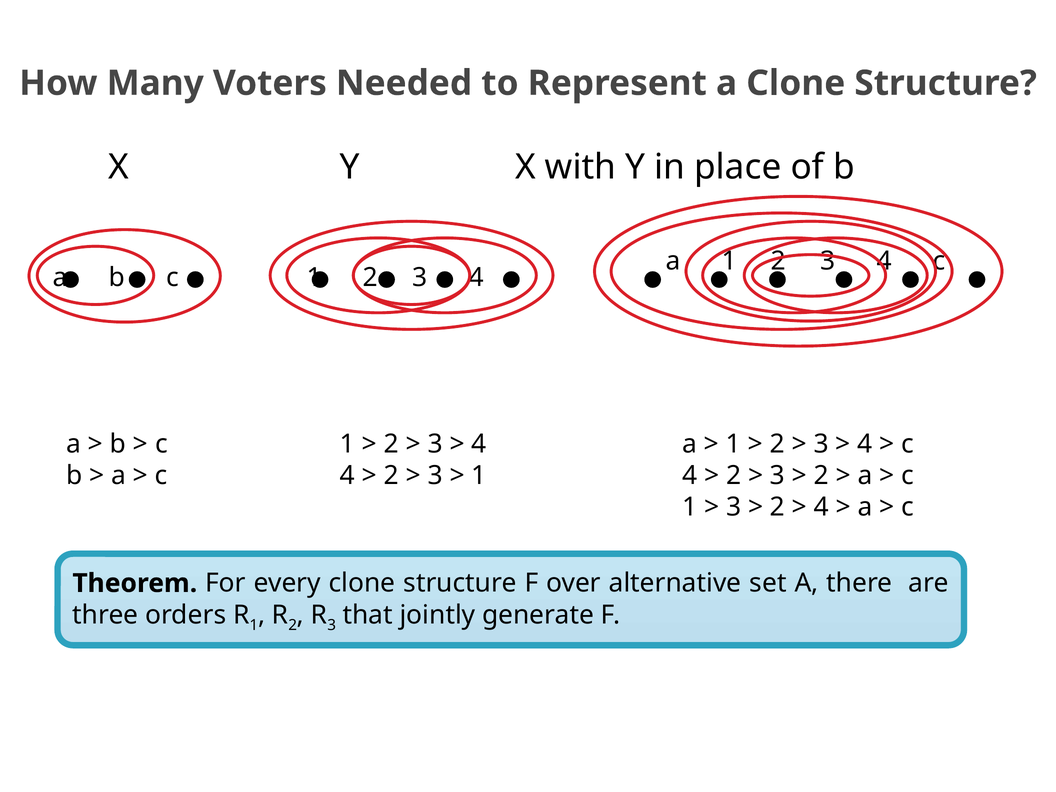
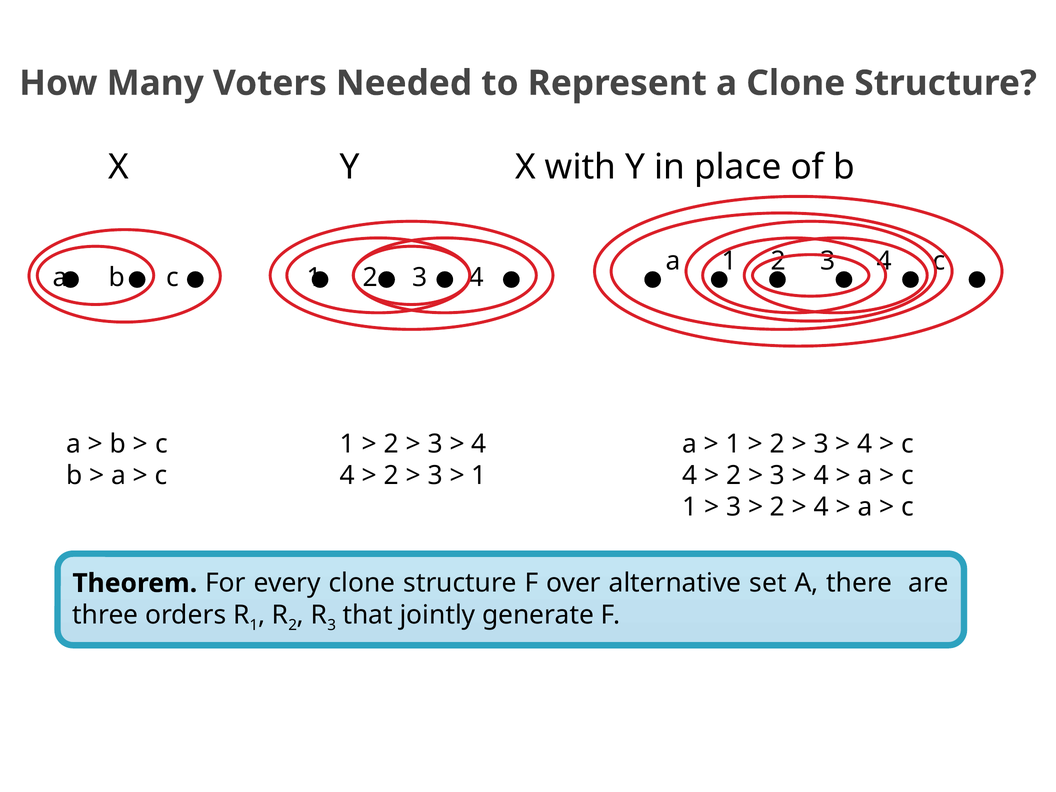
2: 2 -> 4 (821, 475)
